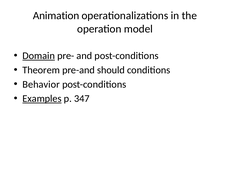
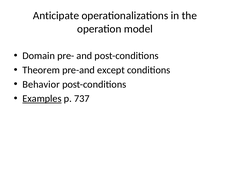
Animation: Animation -> Anticipate (56, 16)
Domain underline: present -> none (39, 56)
should: should -> except (111, 70)
347: 347 -> 737 (82, 99)
